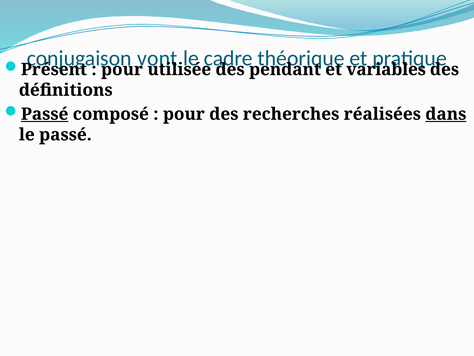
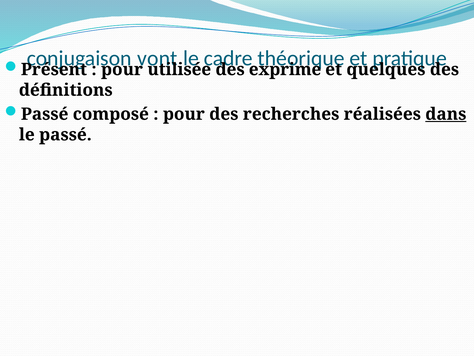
pendant: pendant -> exprime (285, 69)
variables: variables -> quelques (386, 69)
Passé underline: present -> none (45, 114)
